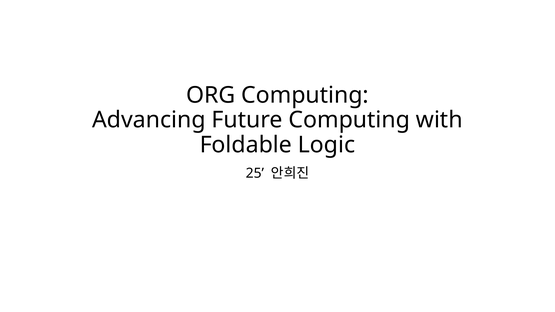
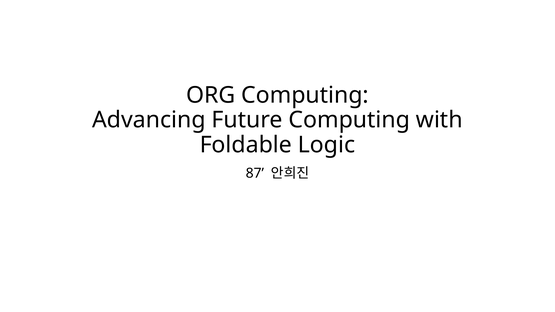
25: 25 -> 87 (255, 173)
